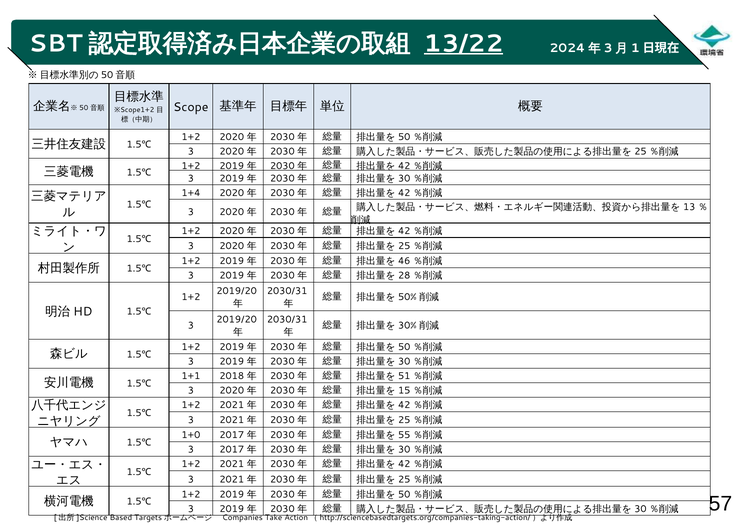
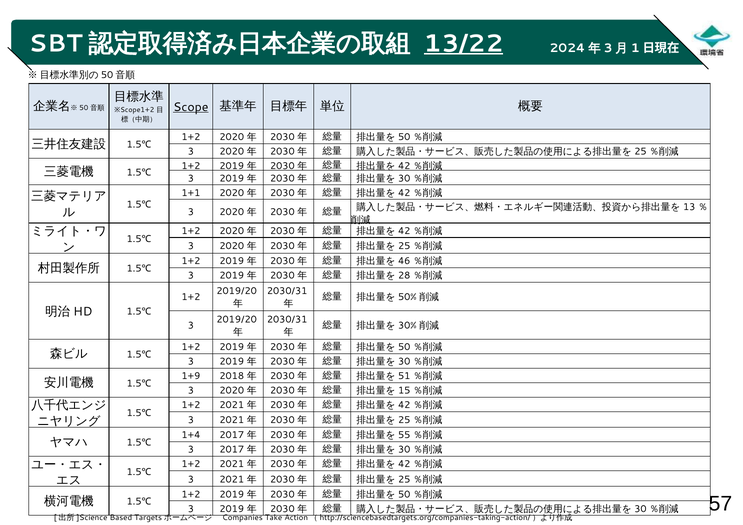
Scope underline: none -> present (191, 107)
1+4: 1+4 -> 1+1 (191, 193)
1+1: 1+1 -> 1+9 (191, 376)
1+0: 1+0 -> 1+4 (191, 436)
